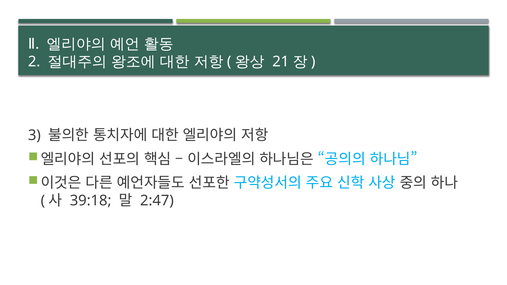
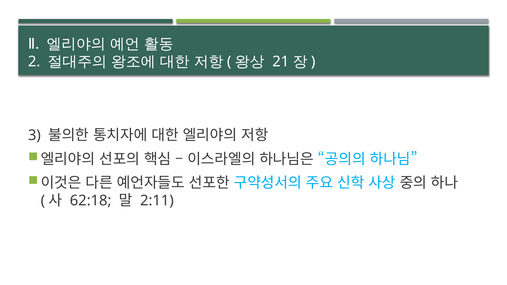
39:18: 39:18 -> 62:18 (91, 201)
2:47: 2:47 -> 2:11 (157, 201)
